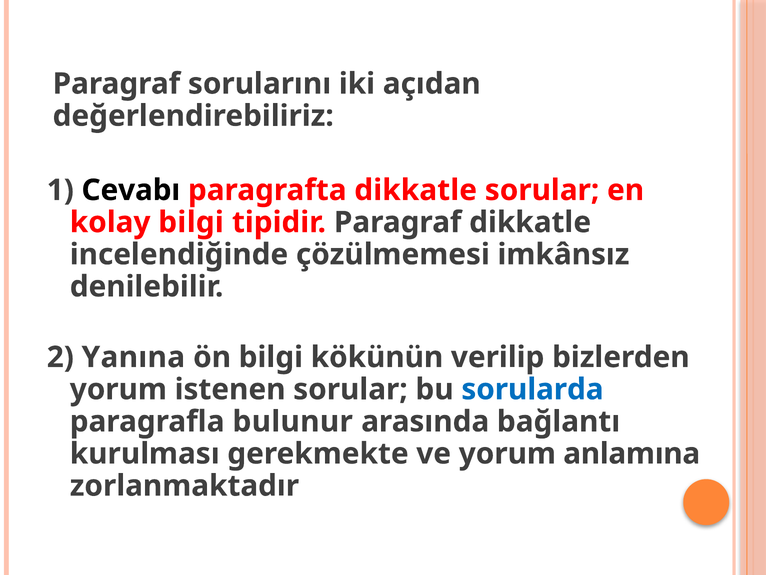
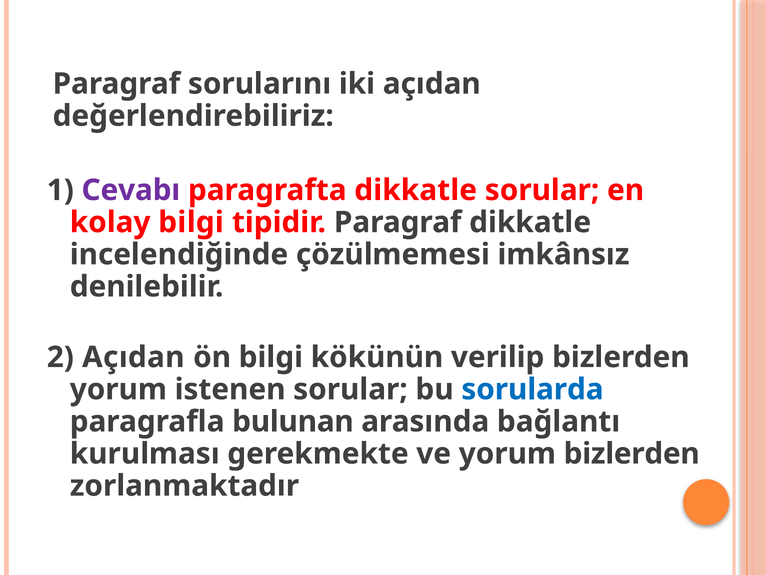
Cevabı colour: black -> purple (131, 190)
2 Yanına: Yanına -> Açıdan (133, 357)
bulunur: bulunur -> bulunan (293, 421)
yorum anlamına: anlamına -> bizlerden (632, 453)
